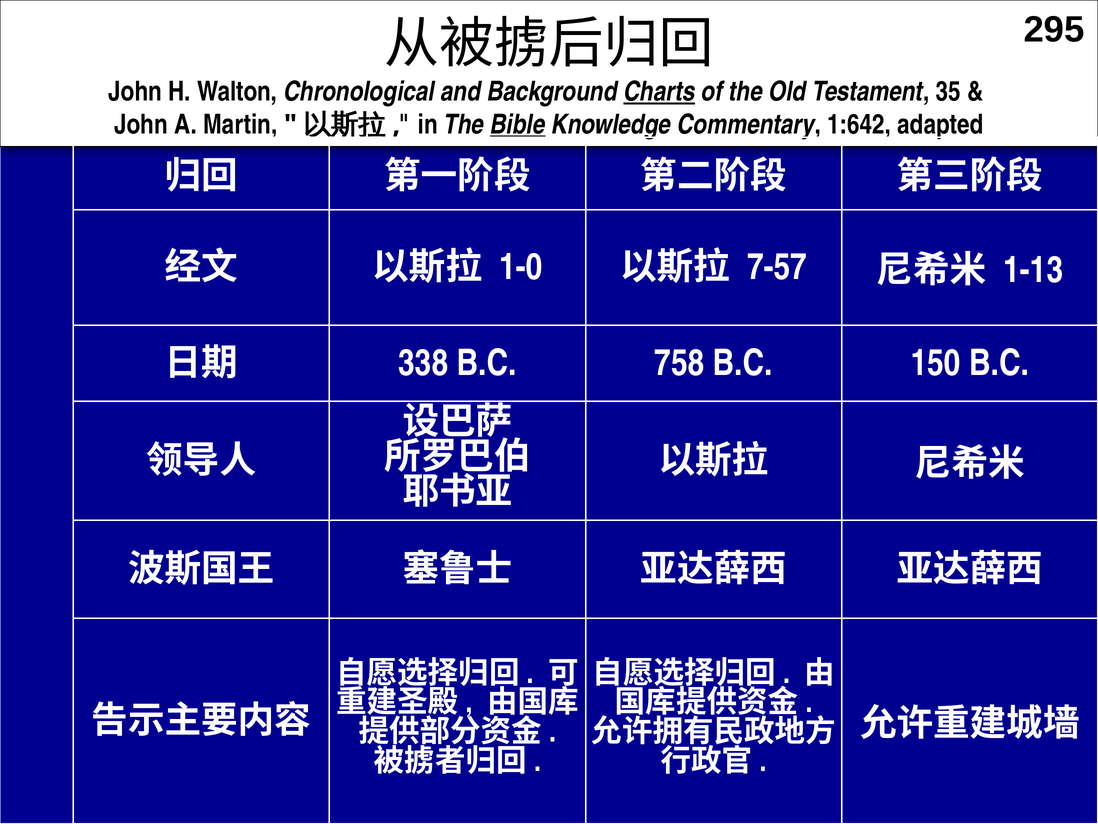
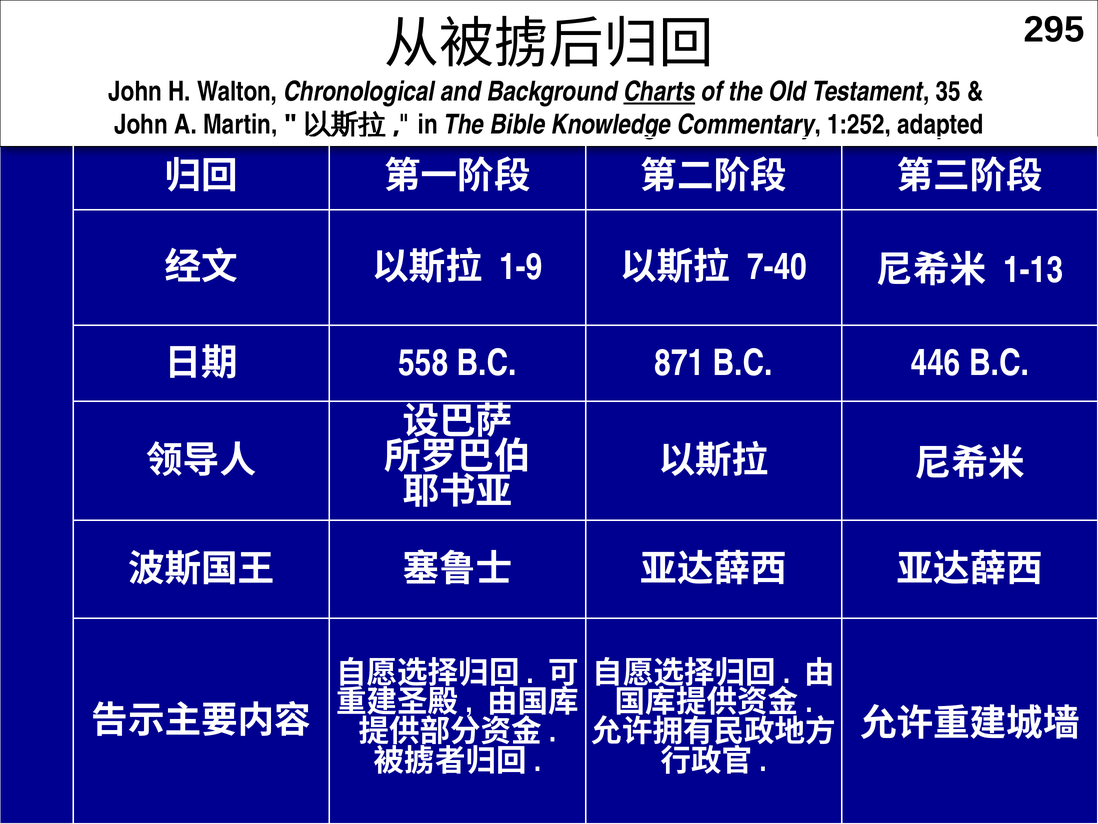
Bible underline: present -> none (518, 125)
1:642: 1:642 -> 1:252 (859, 125)
1-0: 1-0 -> 1-9 (521, 267)
7-57: 7-57 -> 7-40 (777, 267)
338: 338 -> 558 (423, 363)
758: 758 -> 871 (679, 363)
150: 150 -> 446 (936, 363)
